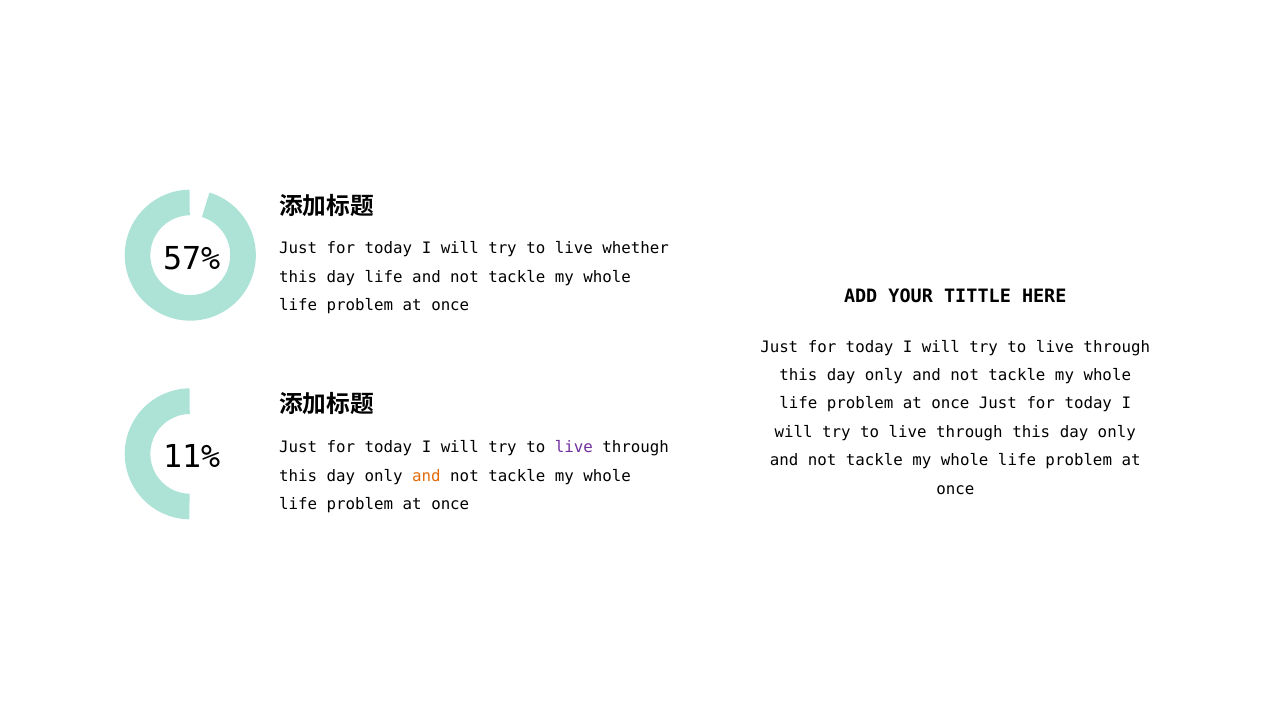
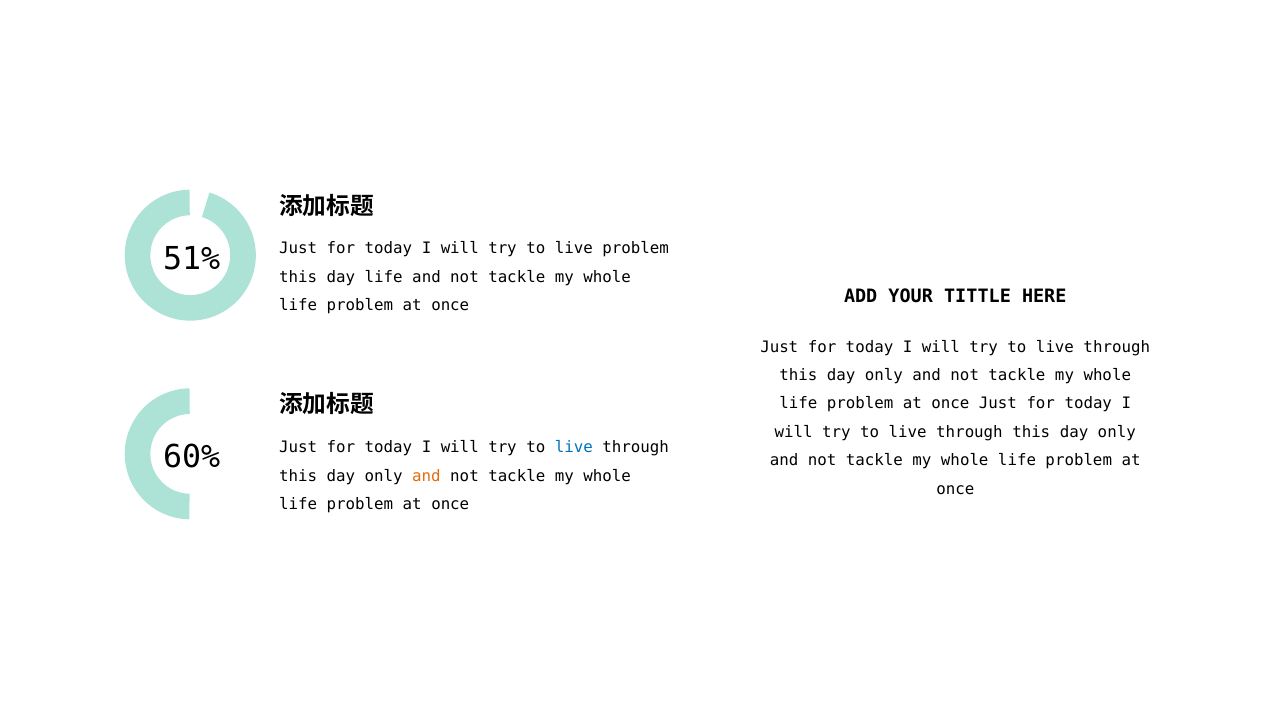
live whether: whether -> problem (636, 249)
57%: 57% -> 51% (192, 259)
live colour: purple -> blue (574, 448)
11%: 11% -> 60% (192, 458)
